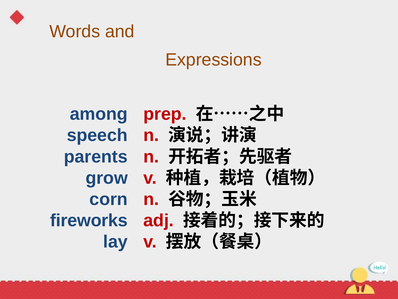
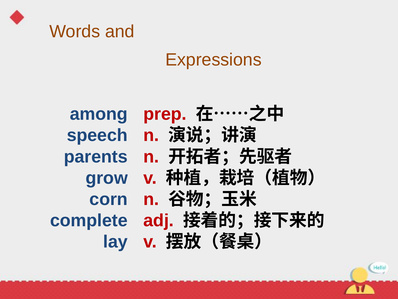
fireworks: fireworks -> complete (89, 220)
